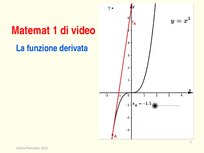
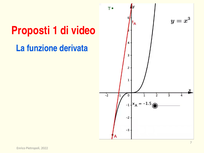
Matemat: Matemat -> Proposti (31, 30)
